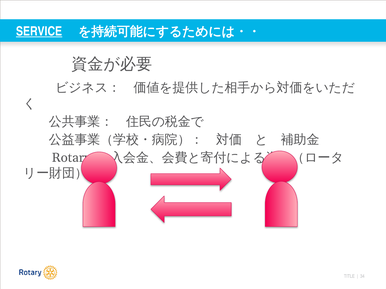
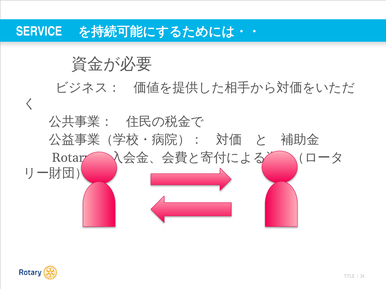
SERVICE underline: present -> none (39, 31)
